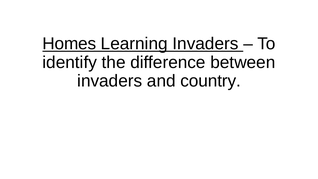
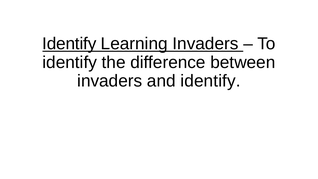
Homes: Homes -> Identify (69, 44)
and country: country -> identify (211, 81)
